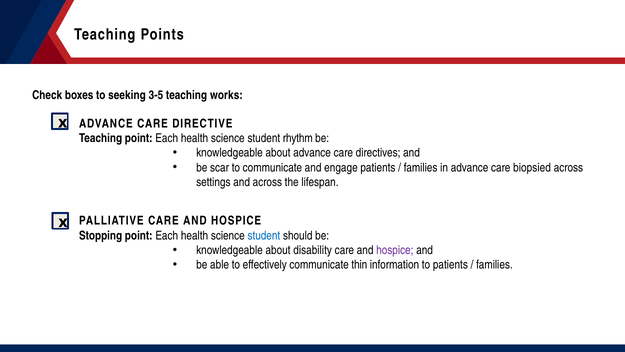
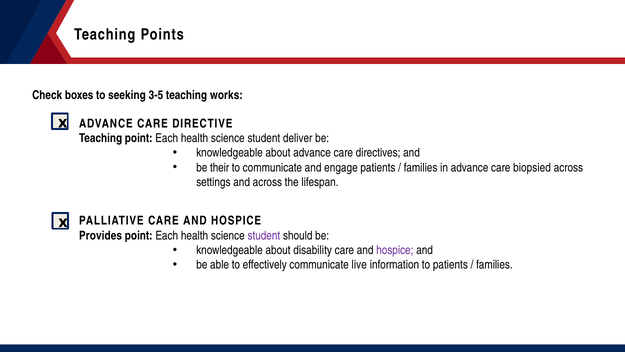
rhythm: rhythm -> deliver (298, 138)
scar: scar -> their (220, 167)
Stopping: Stopping -> Provides (101, 235)
student colour: blue -> purple (264, 235)
thin: thin -> live (359, 264)
